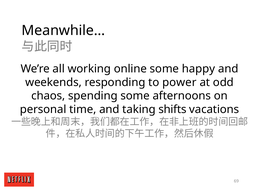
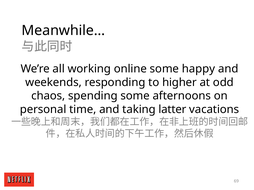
power: power -> higher (179, 83)
shifts: shifts -> latter (172, 110)
